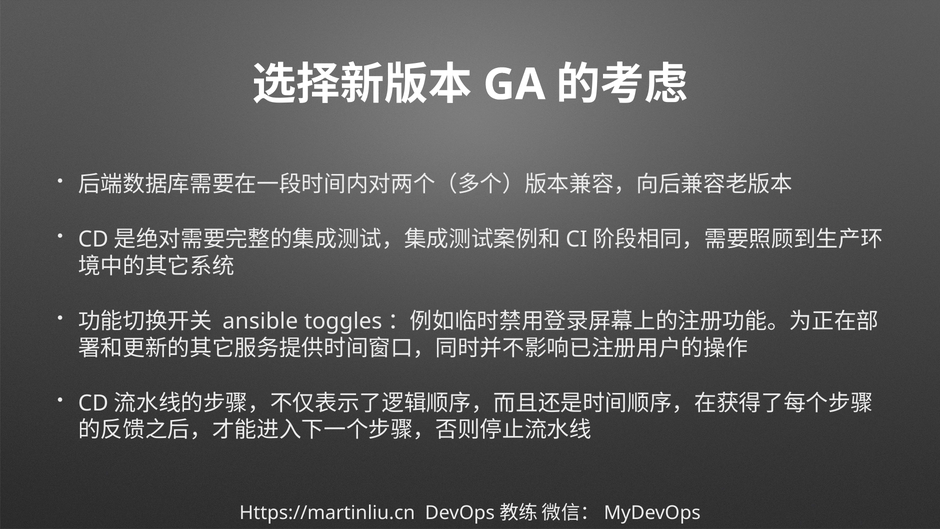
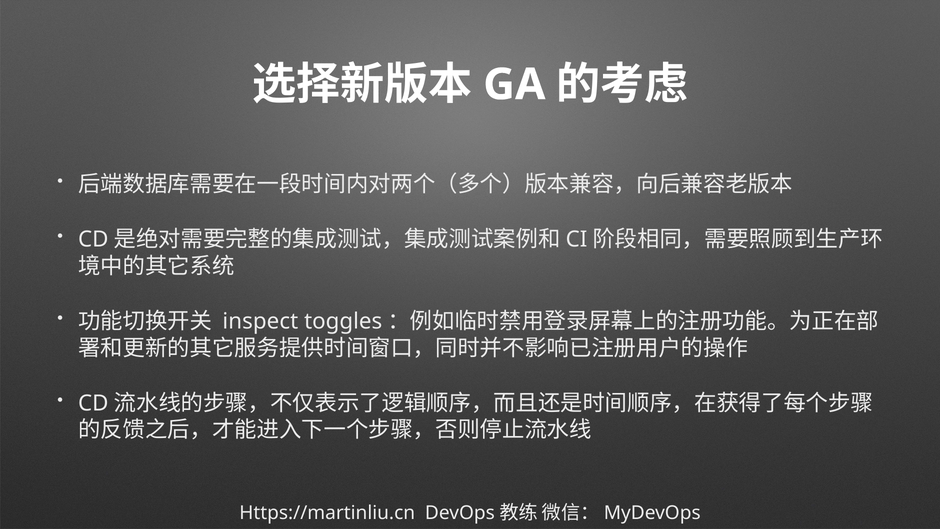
ansible: ansible -> inspect (260, 321)
